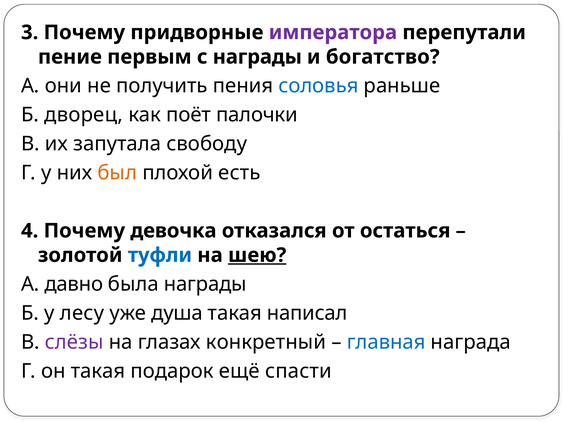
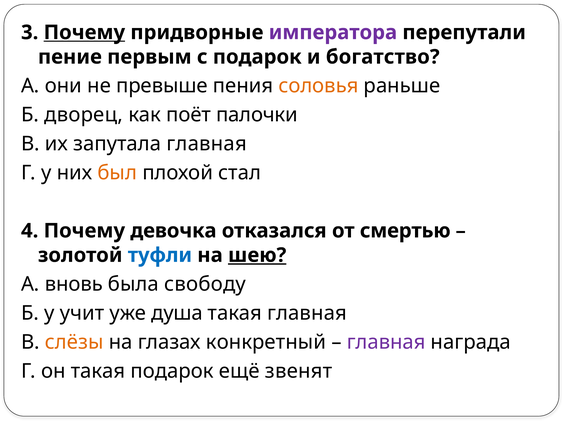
Почему underline: none -> present (84, 32)
с награды: награды -> подарок (257, 57)
получить: получить -> превыше (162, 86)
соловья colour: blue -> orange (318, 86)
запутала свободу: свободу -> главная (207, 144)
есть: есть -> стал (240, 173)
остаться: остаться -> смертью (405, 231)
давно: давно -> вновь (74, 284)
была награды: награды -> свободу (205, 284)
лесу: лесу -> учит (82, 313)
такая написал: написал -> главная (307, 313)
слёзы colour: purple -> orange (74, 342)
главная colour: blue -> purple (386, 342)
спасти: спасти -> звенят (299, 371)
